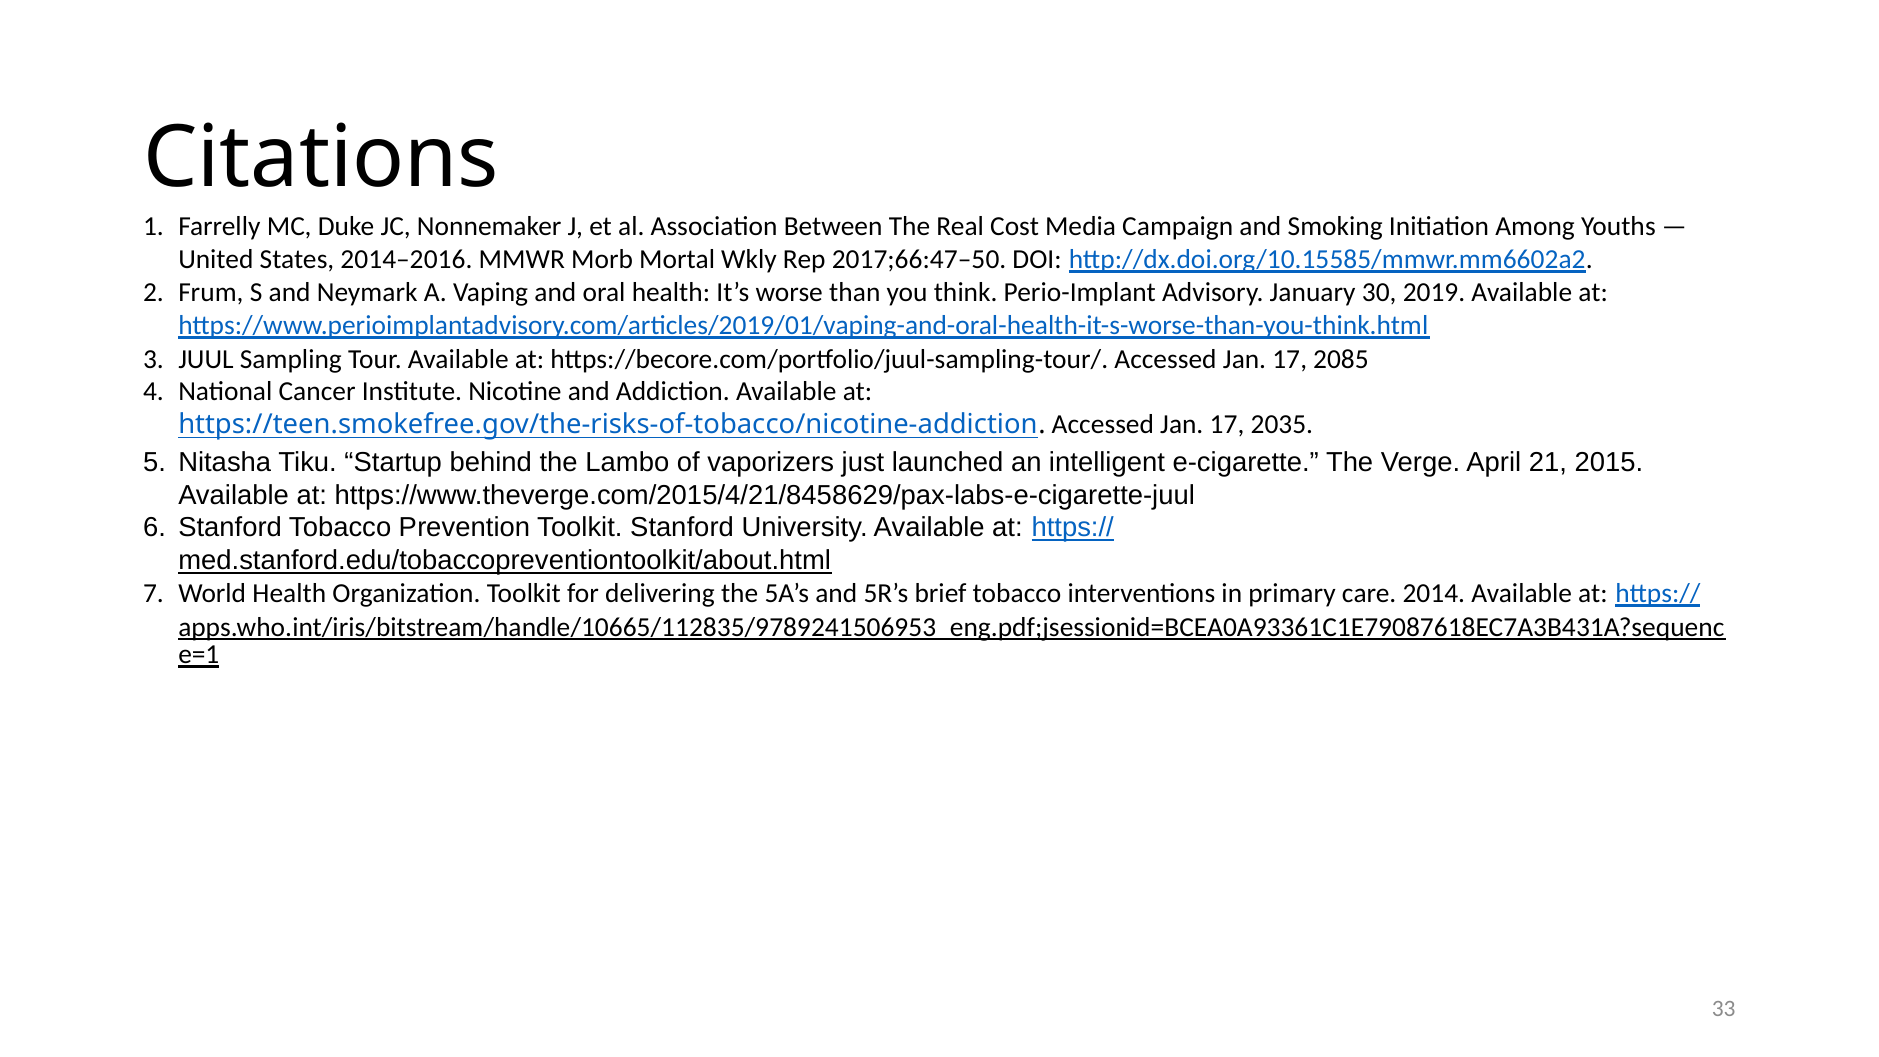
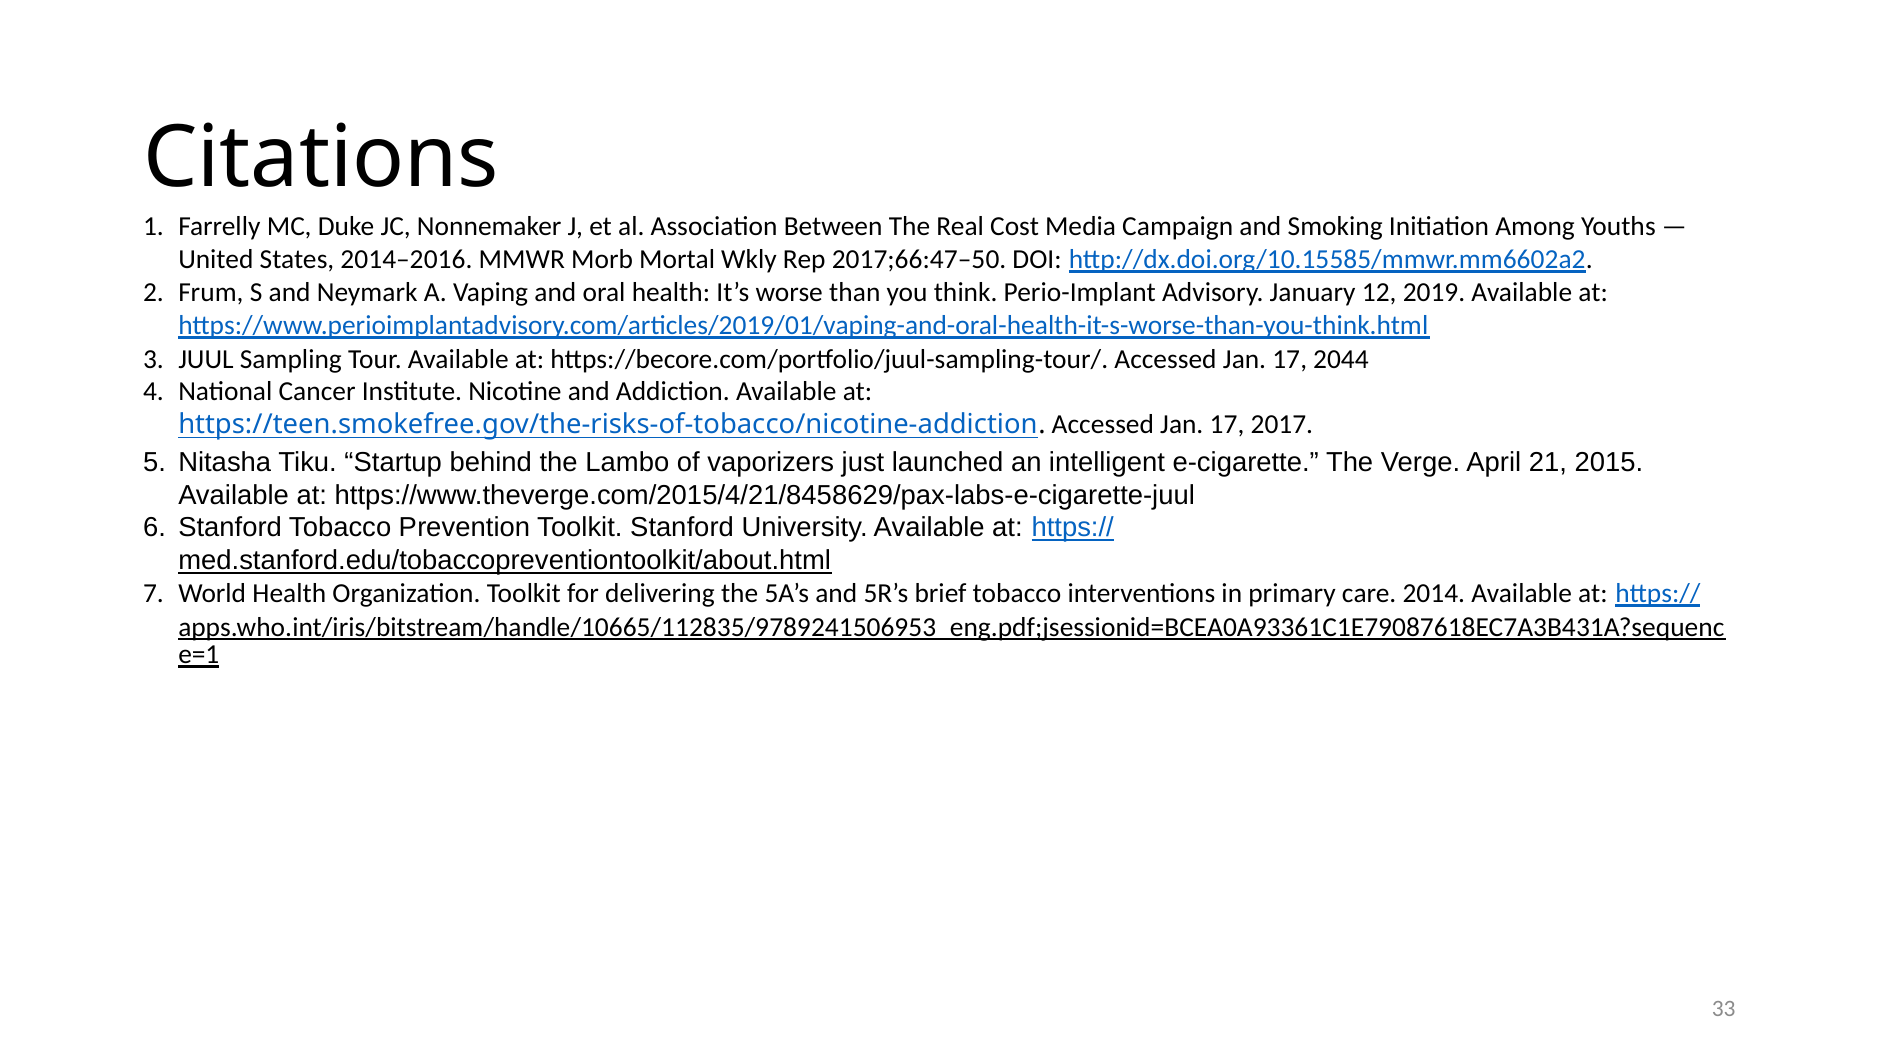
30: 30 -> 12 (1379, 293)
2085: 2085 -> 2044 (1341, 359)
2035: 2035 -> 2017 (1282, 425)
